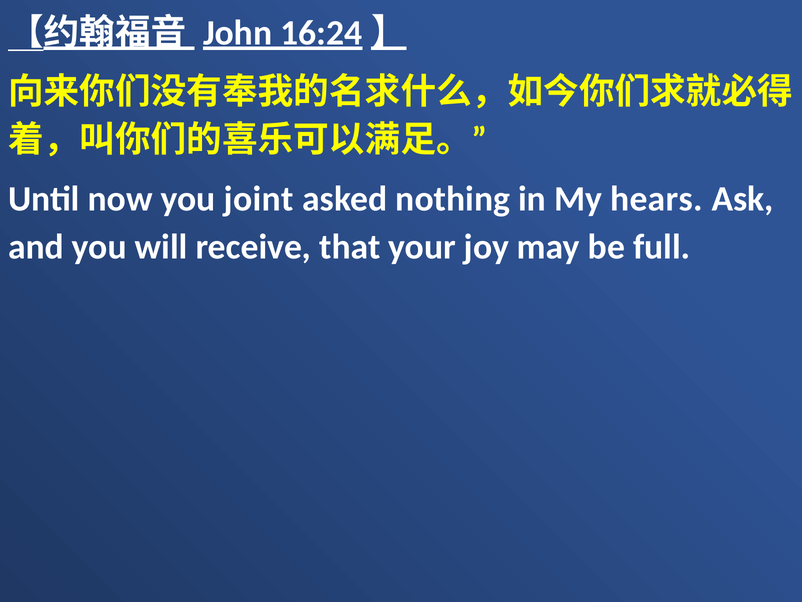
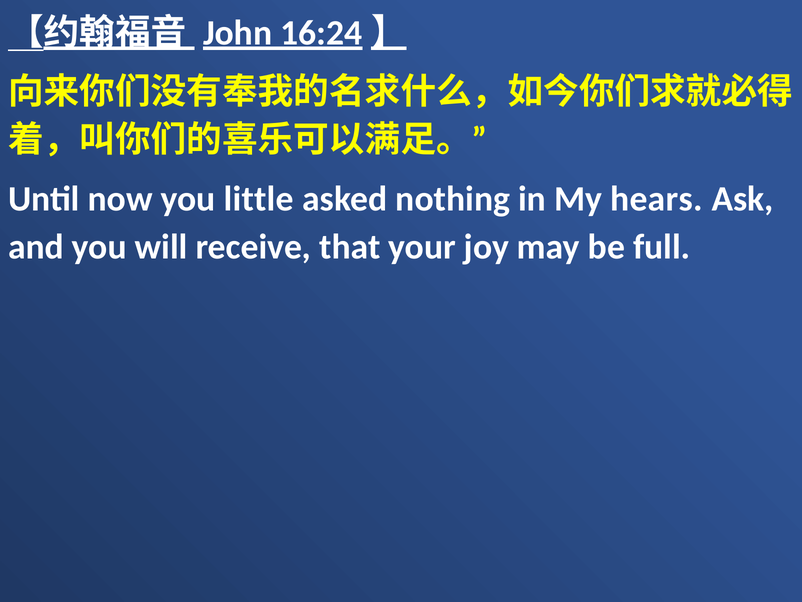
joint: joint -> little (259, 199)
